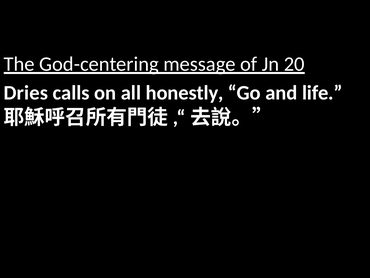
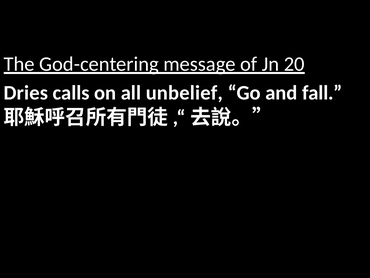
honestly: honestly -> unbelief (184, 93)
life: life -> fall (322, 93)
